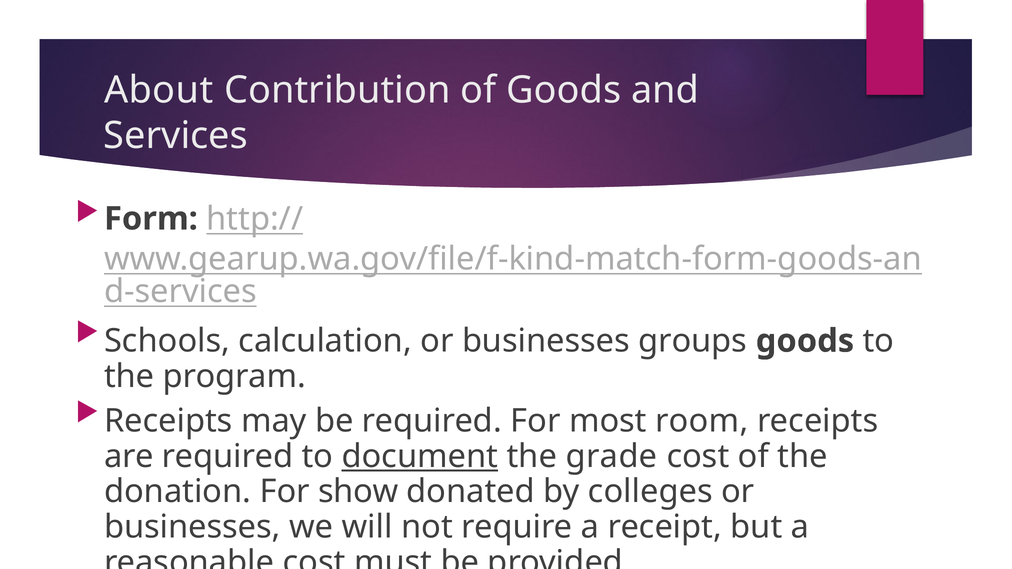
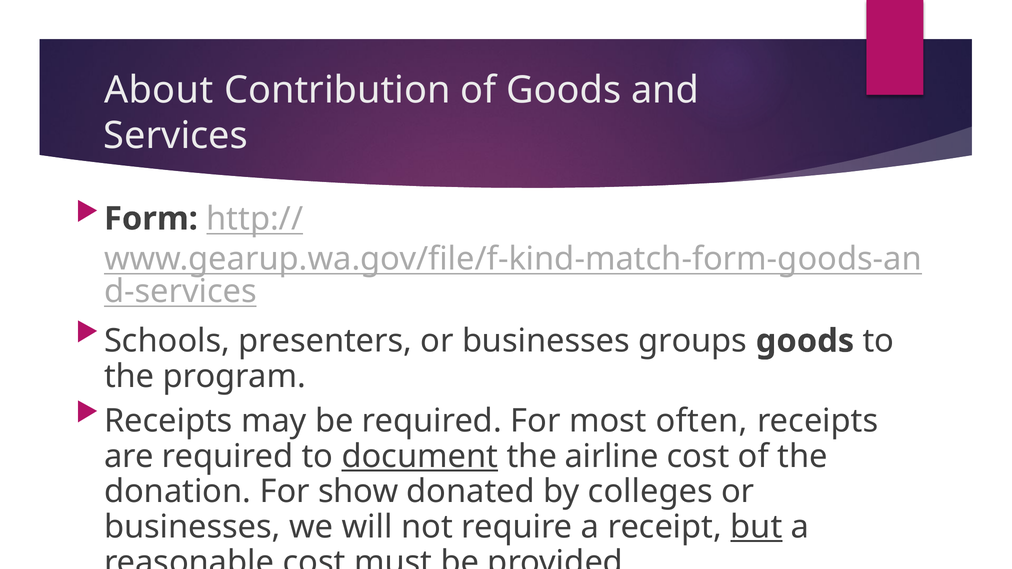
calculation: calculation -> presenters (325, 341)
room: room -> often (702, 421)
grade: grade -> airline (612, 457)
but underline: none -> present (756, 527)
